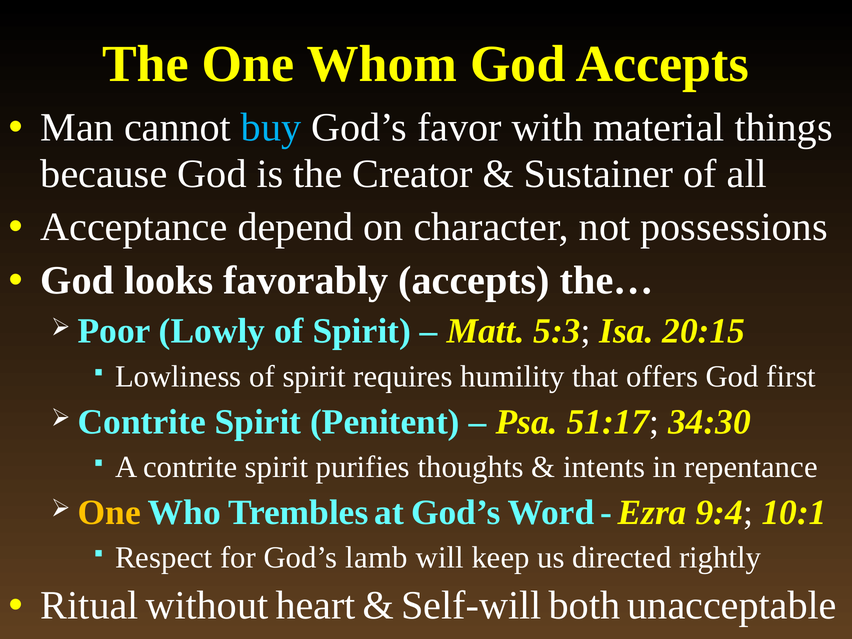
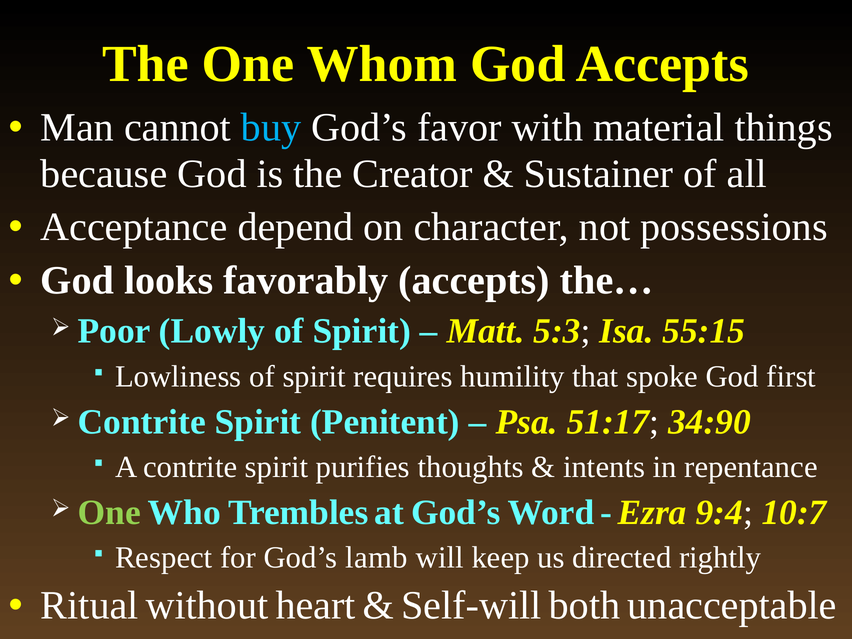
20:15: 20:15 -> 55:15 (704, 331)
offers: offers -> spoke (662, 376)
34:30: 34:30 -> 34:90 (709, 422)
One colour: yellow -> light green (109, 512)
10:1: 10:1 -> 10:7 (794, 512)
